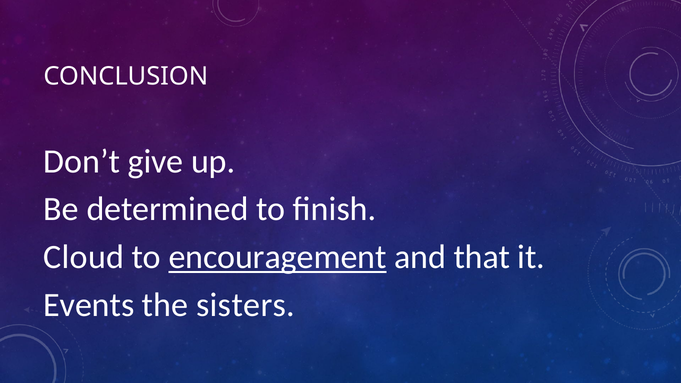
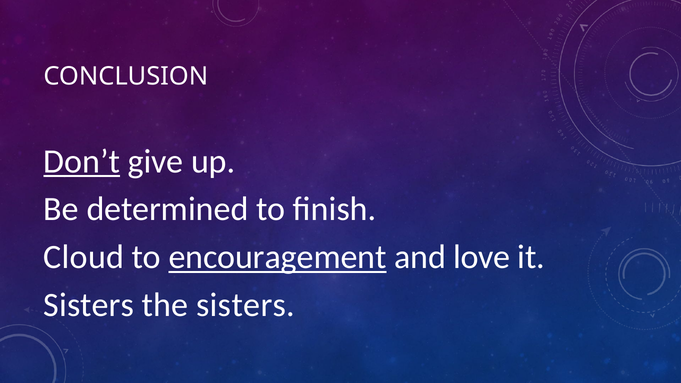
Don’t underline: none -> present (82, 161)
that: that -> love (482, 257)
Events: Events -> Sisters (89, 305)
